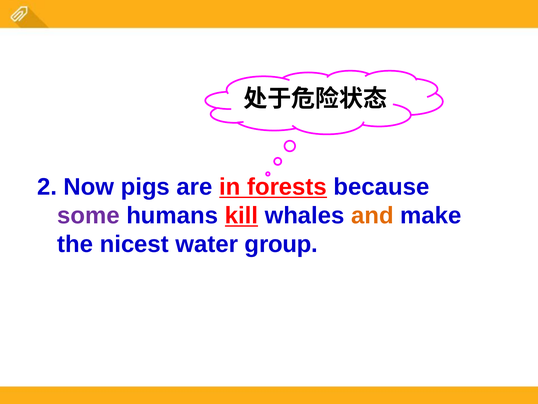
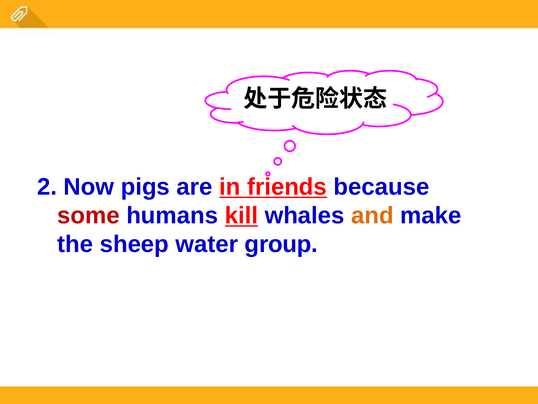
forests: forests -> friends (287, 187)
some colour: purple -> red (89, 215)
nicest: nicest -> sheep (134, 244)
